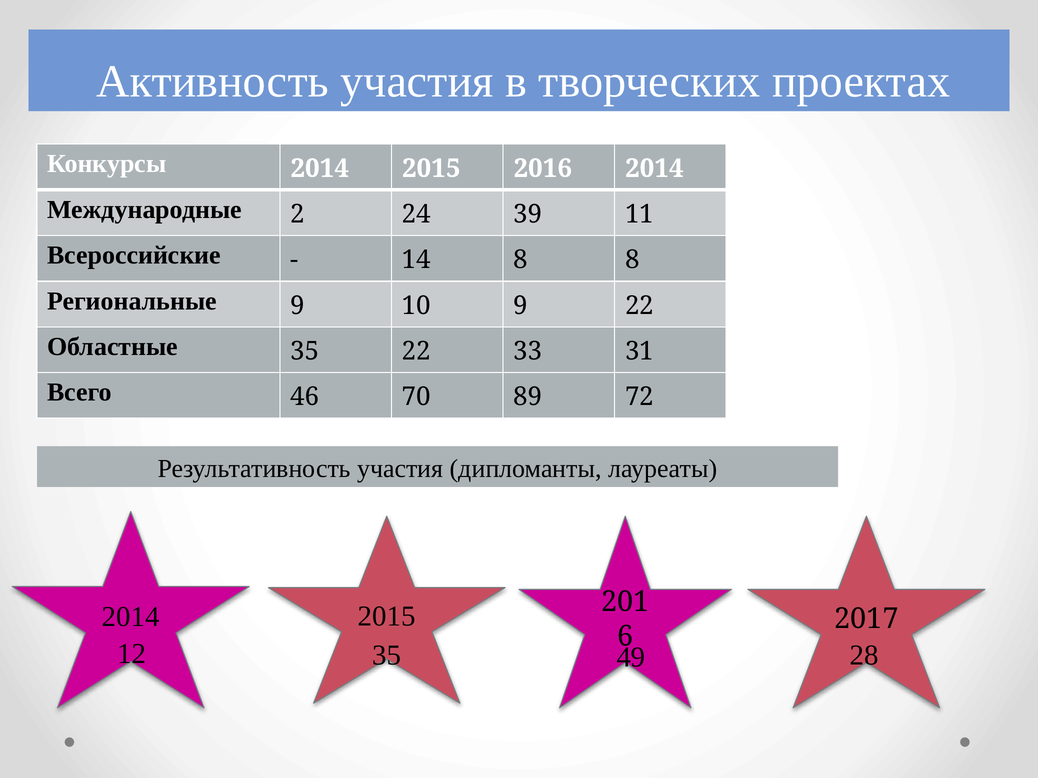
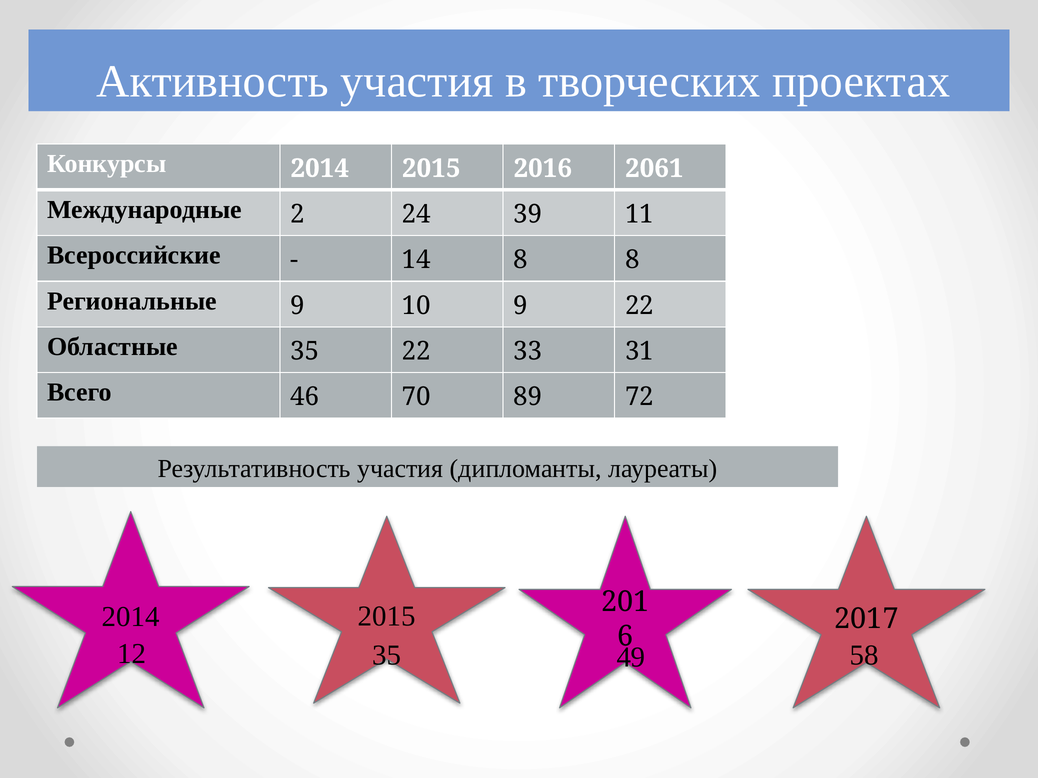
2016 2014: 2014 -> 2061 (654, 168)
28: 28 -> 58 (864, 656)
